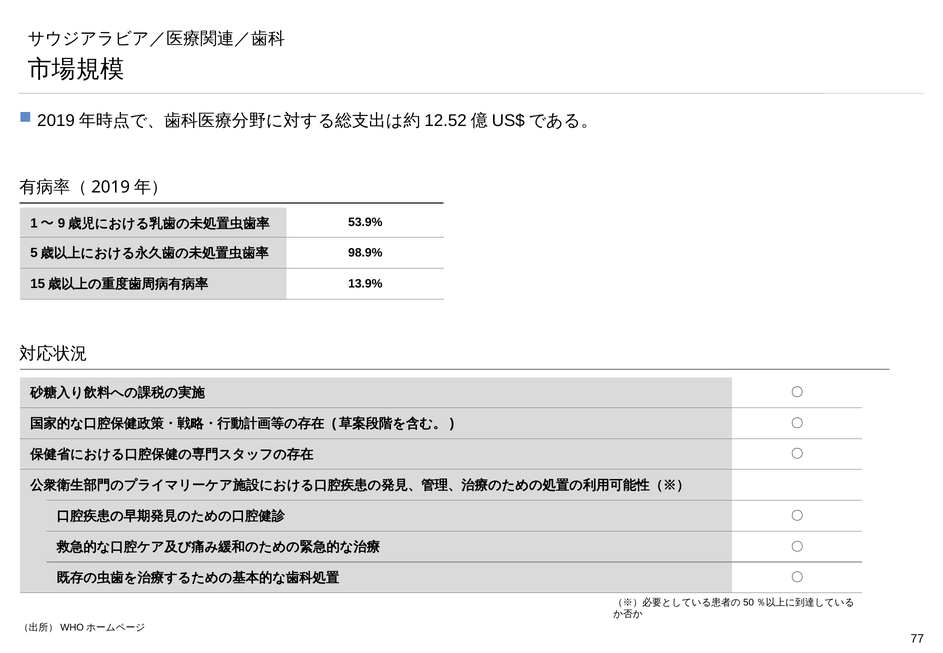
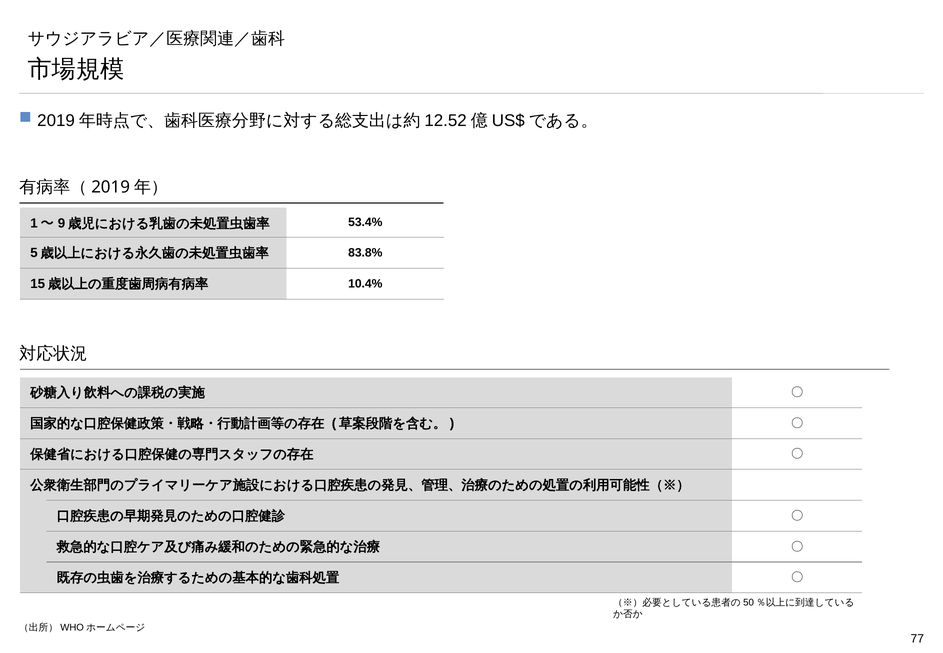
53.9%: 53.9% -> 53.4% (365, 222)
98.9%: 98.9% -> 83.8% (365, 253)
13.9%: 13.9% -> 10.4% (365, 284)
